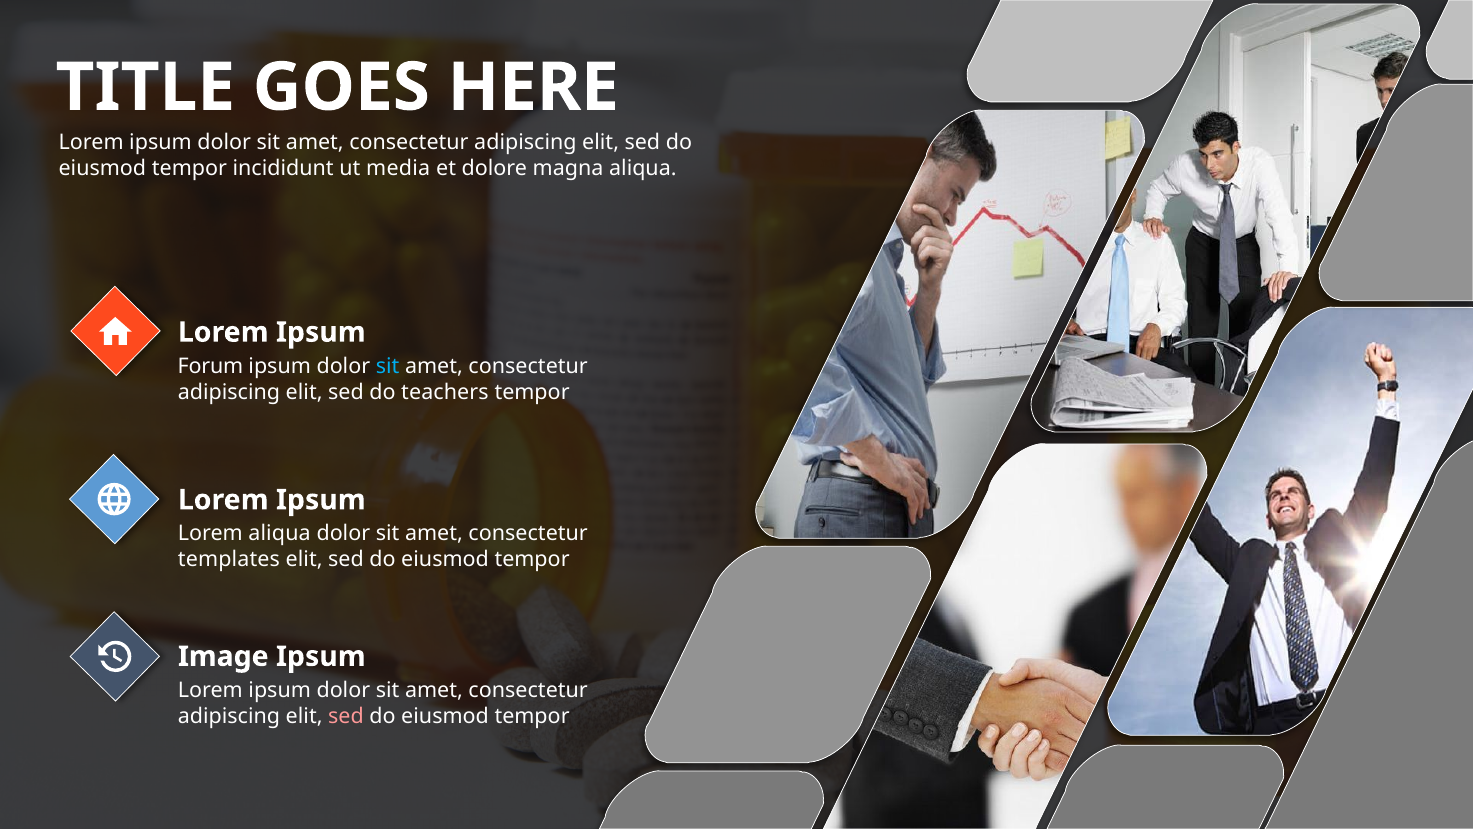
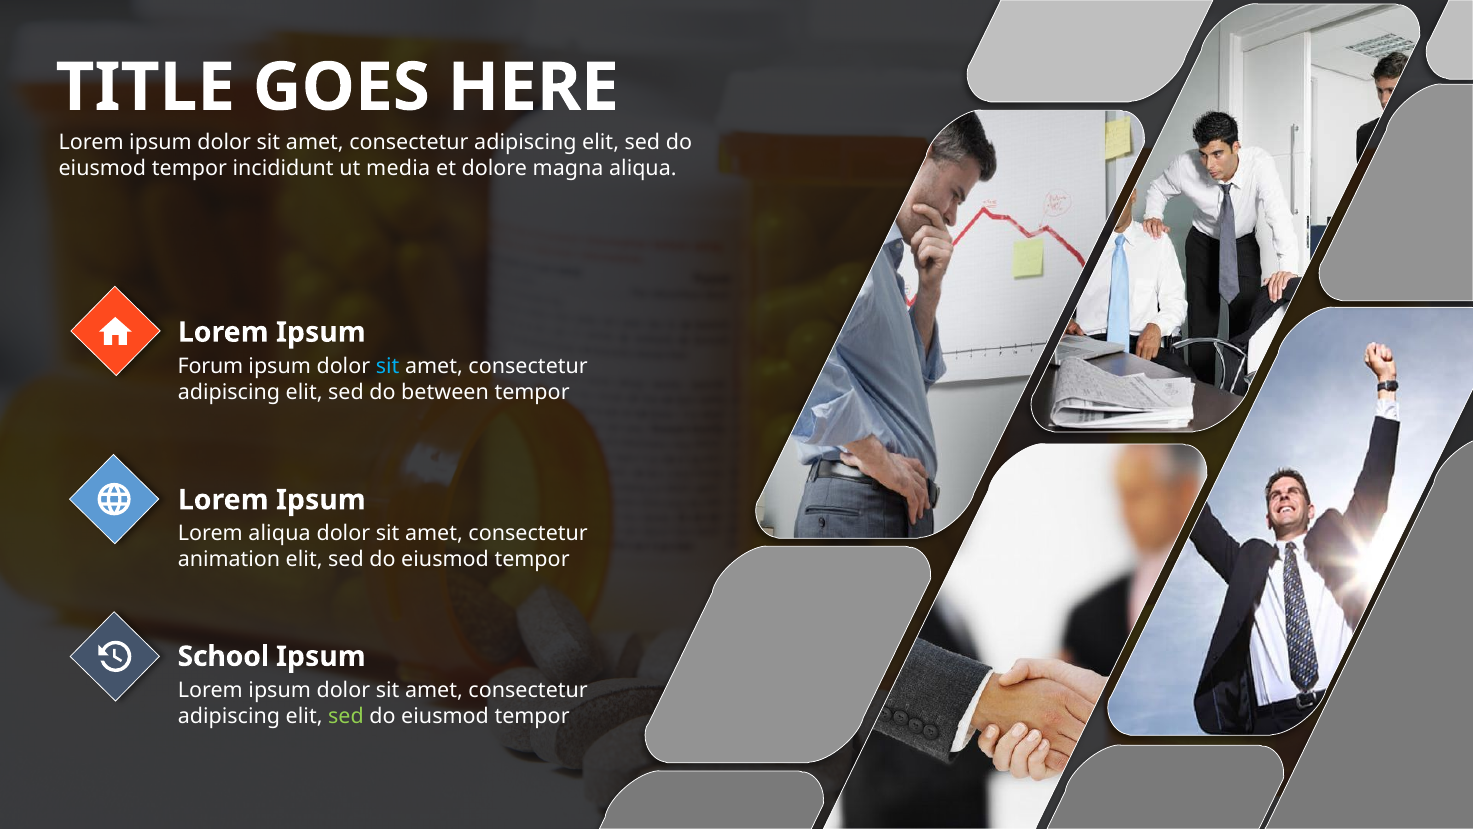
teachers: teachers -> between (445, 392)
templates: templates -> animation (229, 559)
Image: Image -> School (223, 656)
sed colour: pink -> light green (346, 716)
